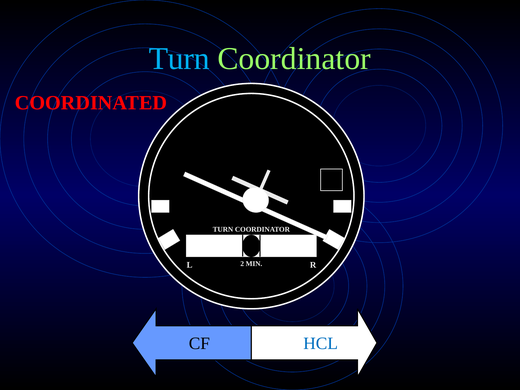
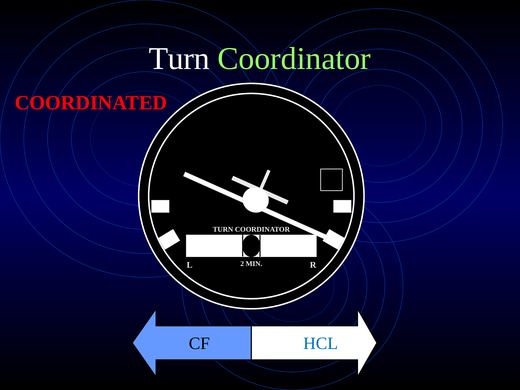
Turn colour: light blue -> white (179, 59)
